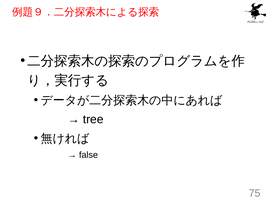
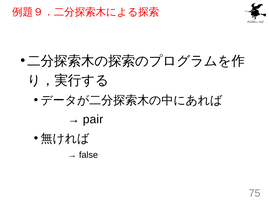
tree: tree -> pair (93, 119)
